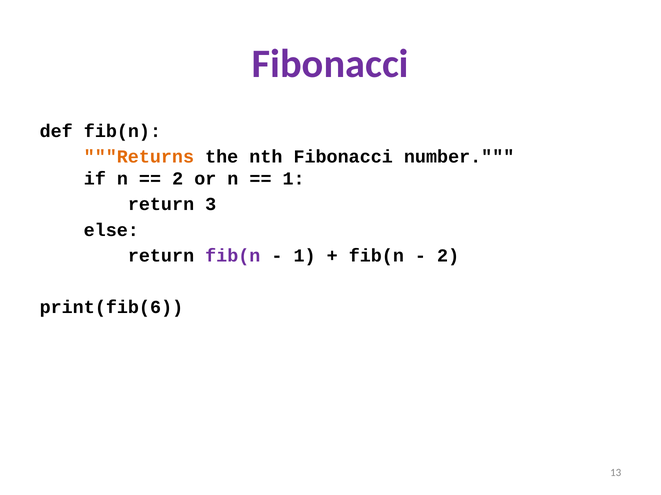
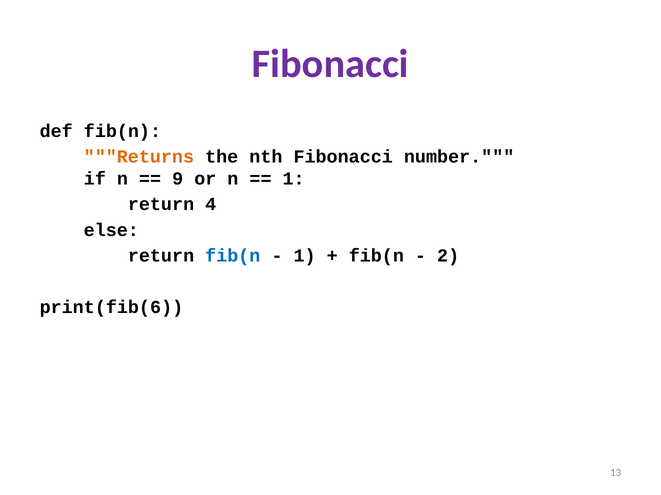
2: 2 -> 9 (178, 179)
3: 3 -> 4 (211, 205)
fib(n colour: purple -> blue (233, 256)
